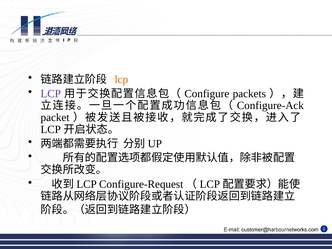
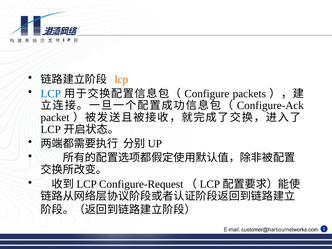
LCP colour: purple -> blue (51, 94)
